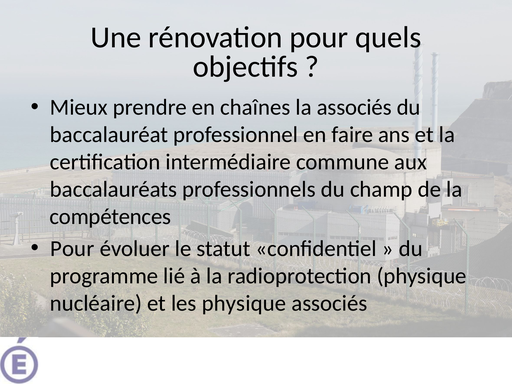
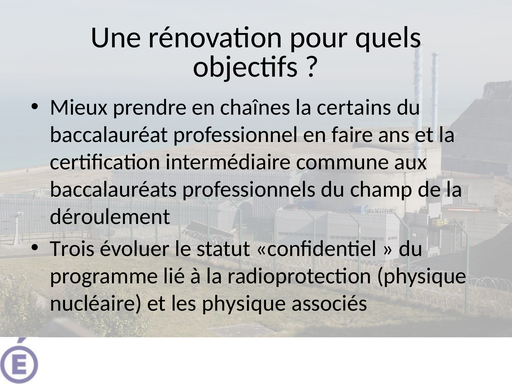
la associés: associés -> certains (354, 107)
compétences: compétences -> déroulement (110, 217)
Pour: Pour -> Trois (72, 249)
